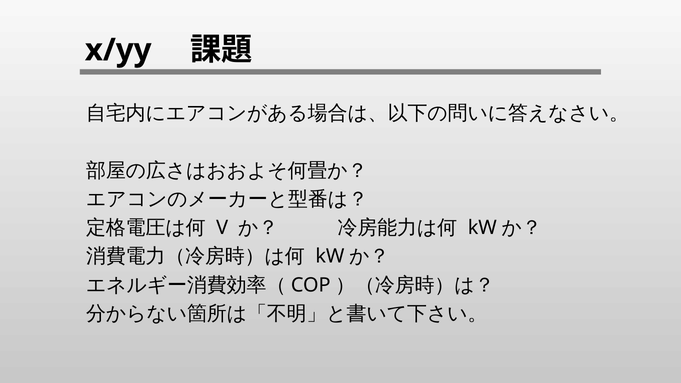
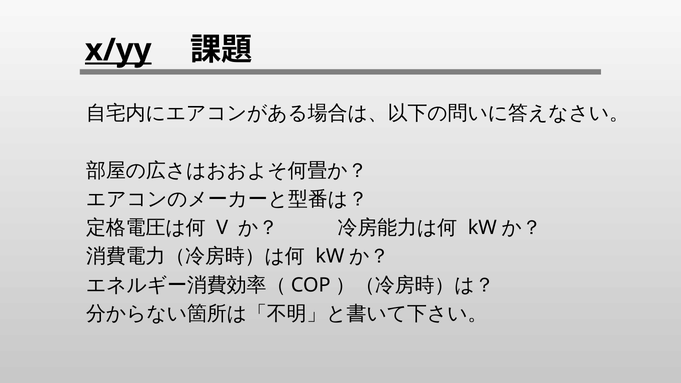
x/yy underline: none -> present (118, 50)
